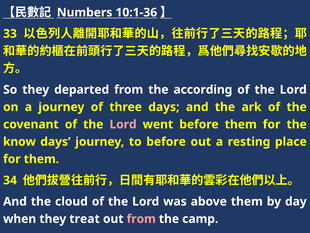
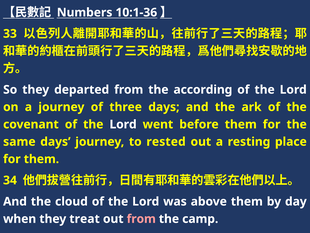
Lord colour: pink -> white (123, 124)
know: know -> same (19, 141)
to before: before -> rested (166, 141)
